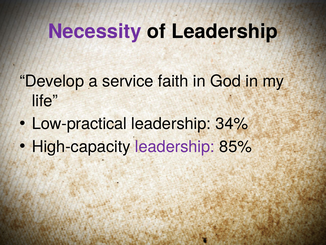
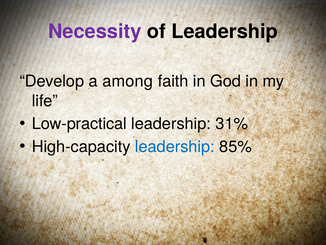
service: service -> among (128, 81)
34%: 34% -> 31% (232, 124)
leadership colour: purple -> blue (175, 146)
